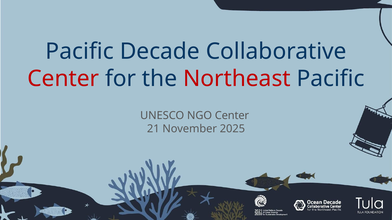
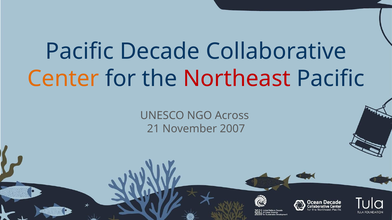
Center colour: red -> orange (63, 79)
NGO Center: Center -> Across (232, 116)
2025: 2025 -> 2007 (232, 129)
